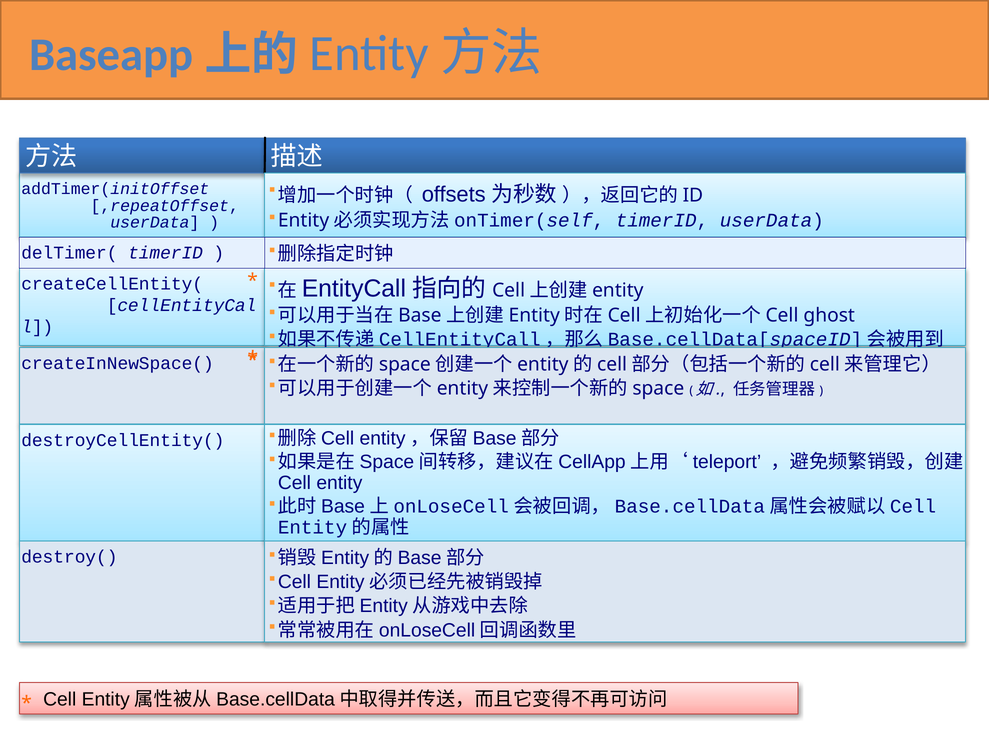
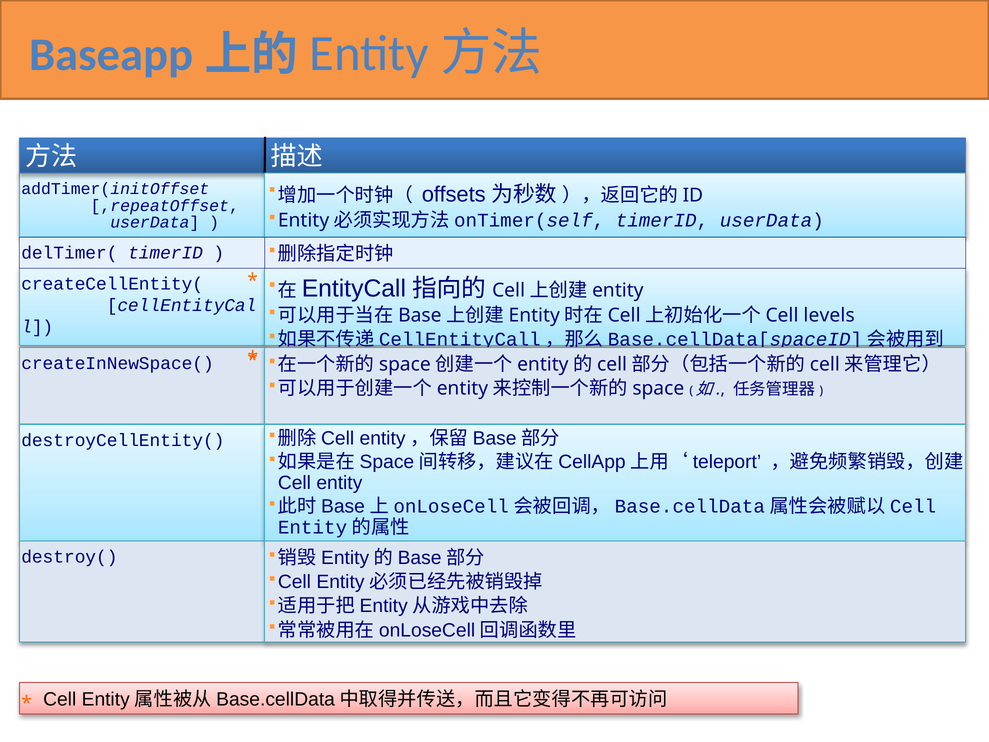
ghost: ghost -> levels (829, 315)
